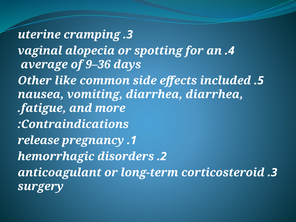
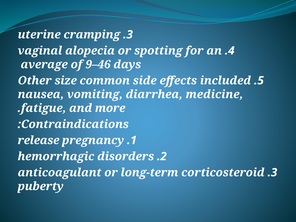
9–36: 9–36 -> 9–46 (98, 64)
like: like -> size (66, 81)
diarrhea diarrhea: diarrhea -> medicine (214, 94)
surgery: surgery -> puberty (41, 186)
